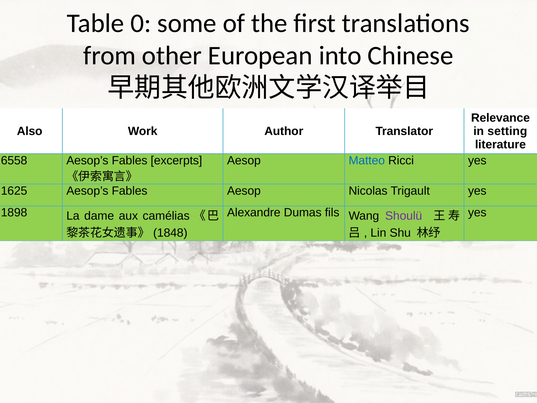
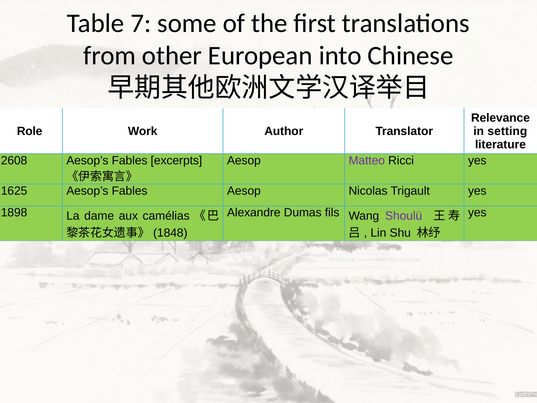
0: 0 -> 7 (141, 23)
Also: Also -> Role (30, 131)
6558: 6558 -> 2608 (14, 160)
Matteo colour: blue -> purple (367, 160)
